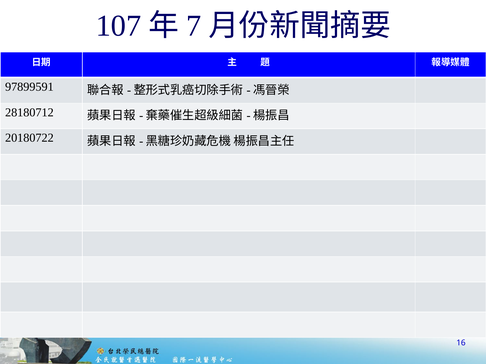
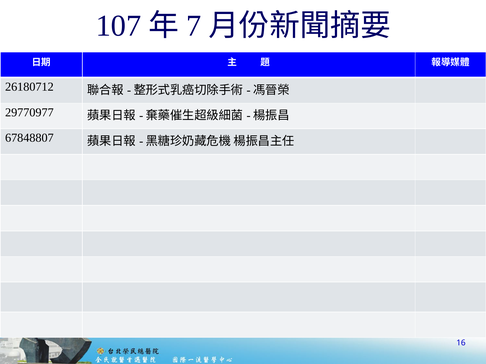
97899591: 97899591 -> 26180712 (29, 87)
28180712: 28180712 -> 29770977 (29, 113)
20180722: 20180722 -> 67848807 (29, 138)
